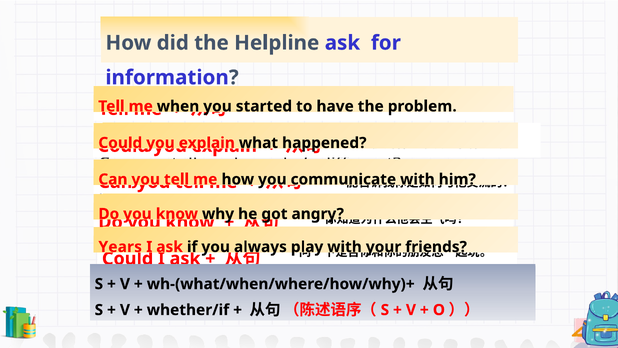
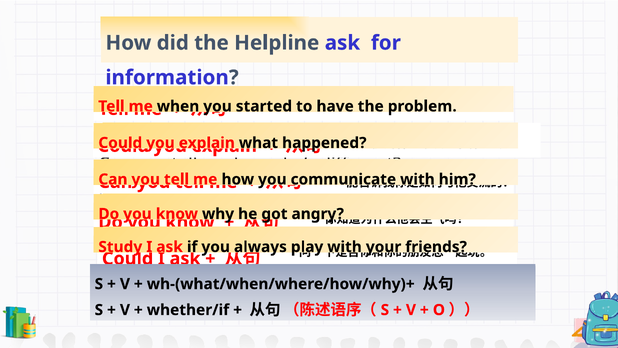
Years: Years -> Study (120, 247)
